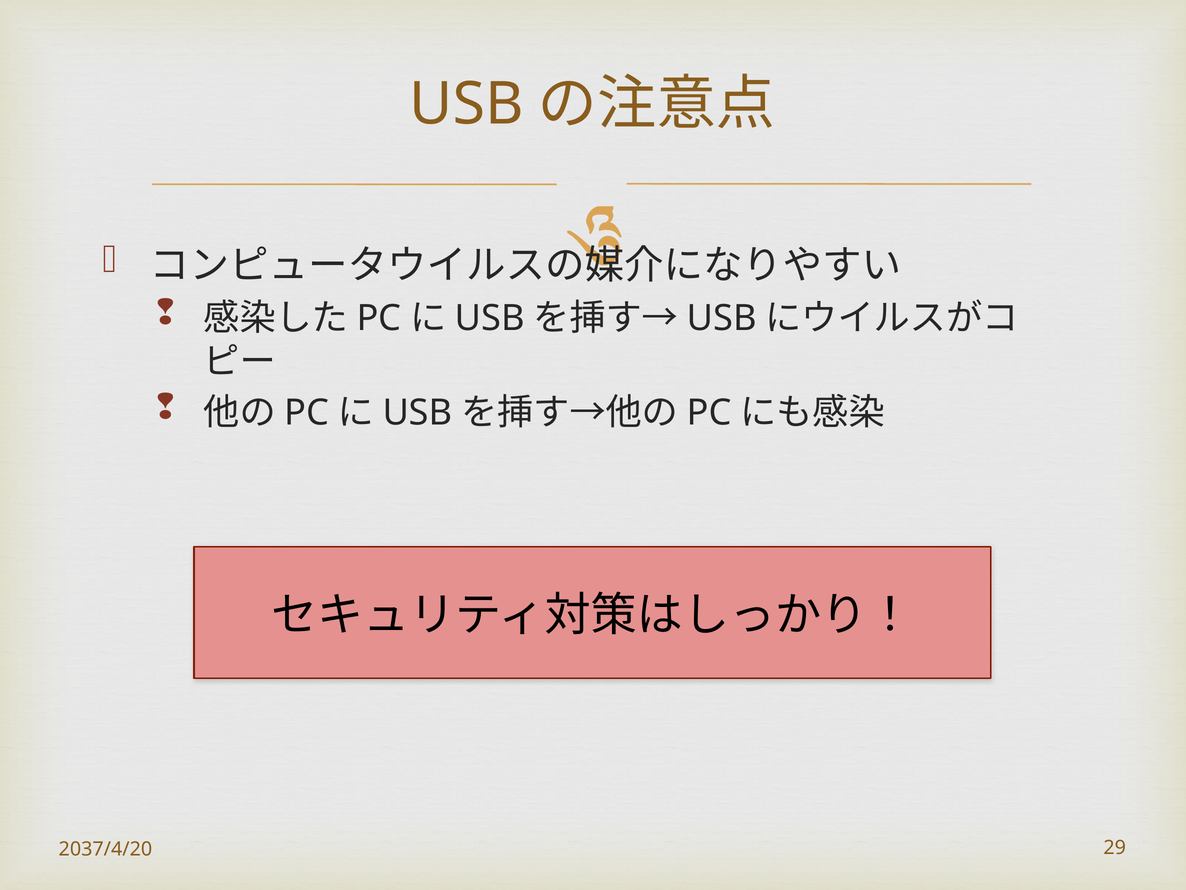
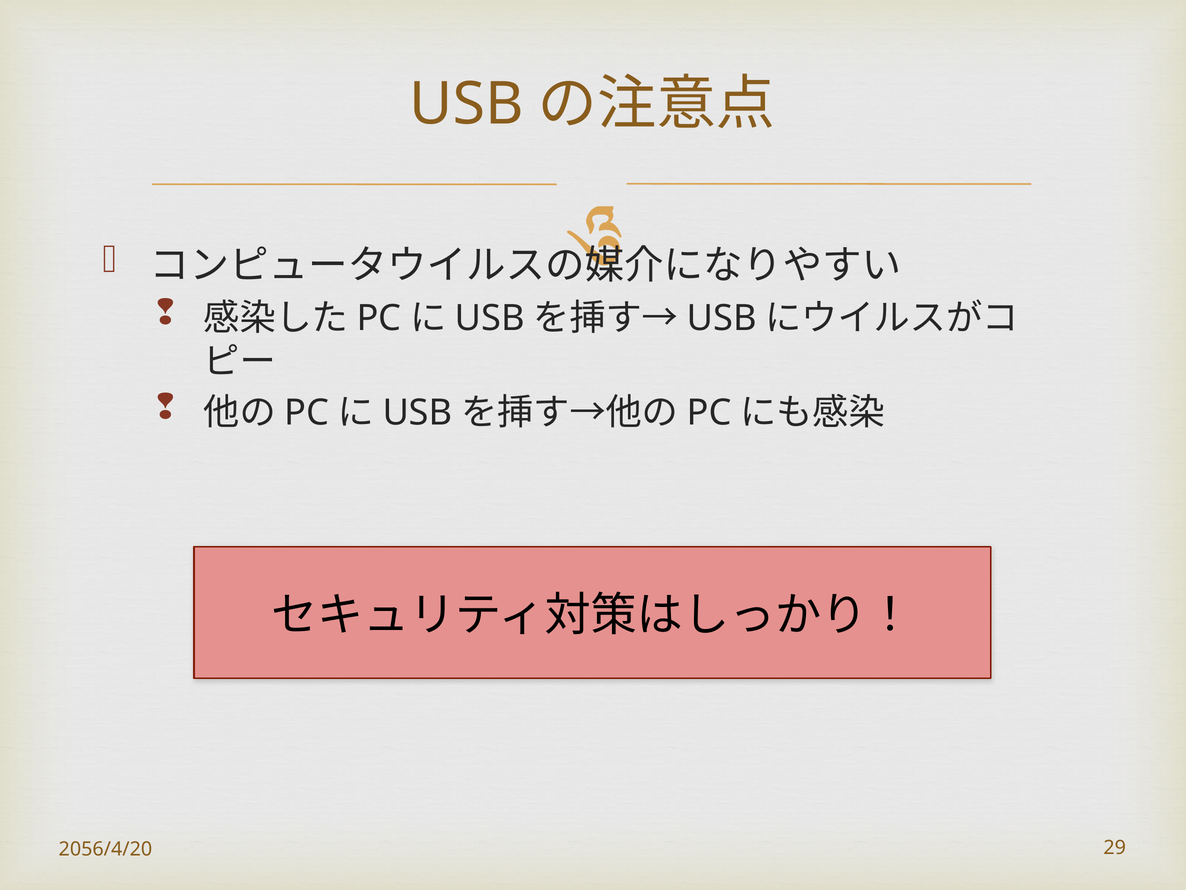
2037/4/20: 2037/4/20 -> 2056/4/20 (105, 849)
